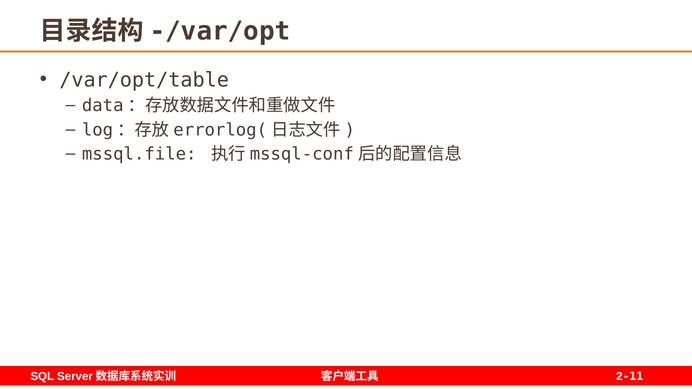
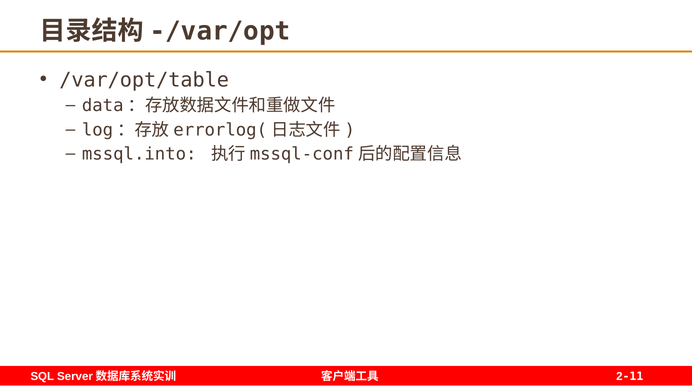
mssql.file: mssql.file -> mssql.into (139, 154)
